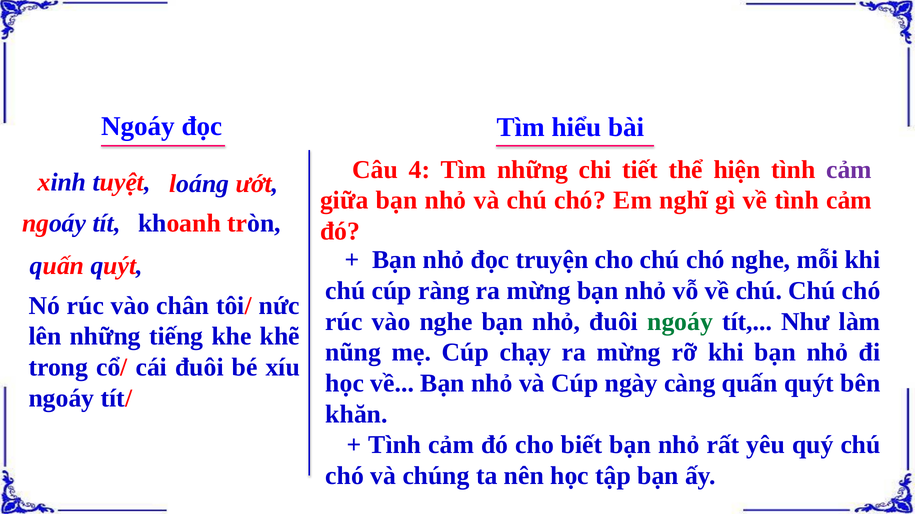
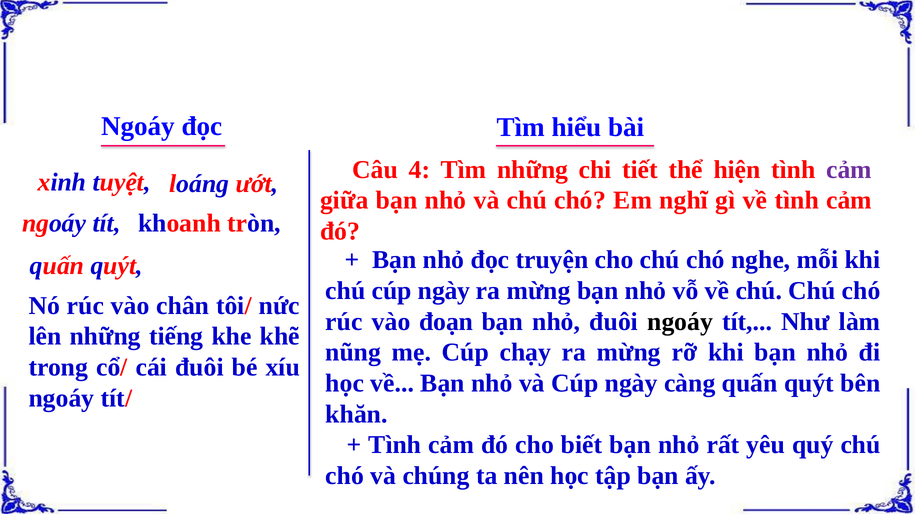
chú cúp ràng: ràng -> ngày (444, 291)
vào nghe: nghe -> đoạn (446, 322)
ngoáy colour: green -> black (680, 322)
